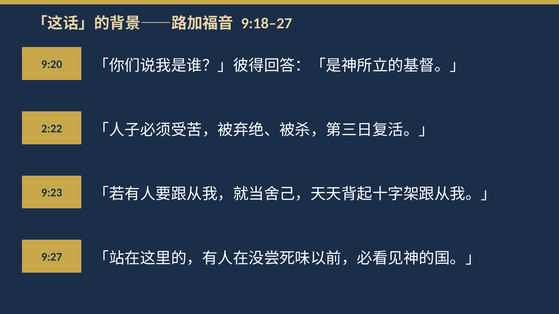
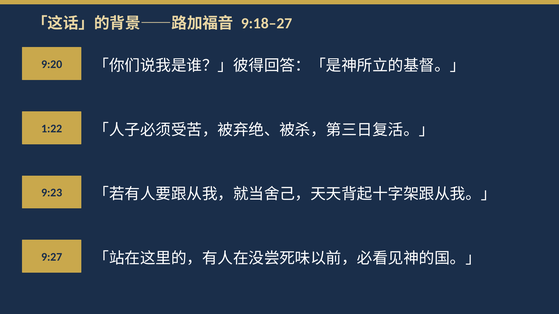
2:22: 2:22 -> 1:22 (52, 129)
